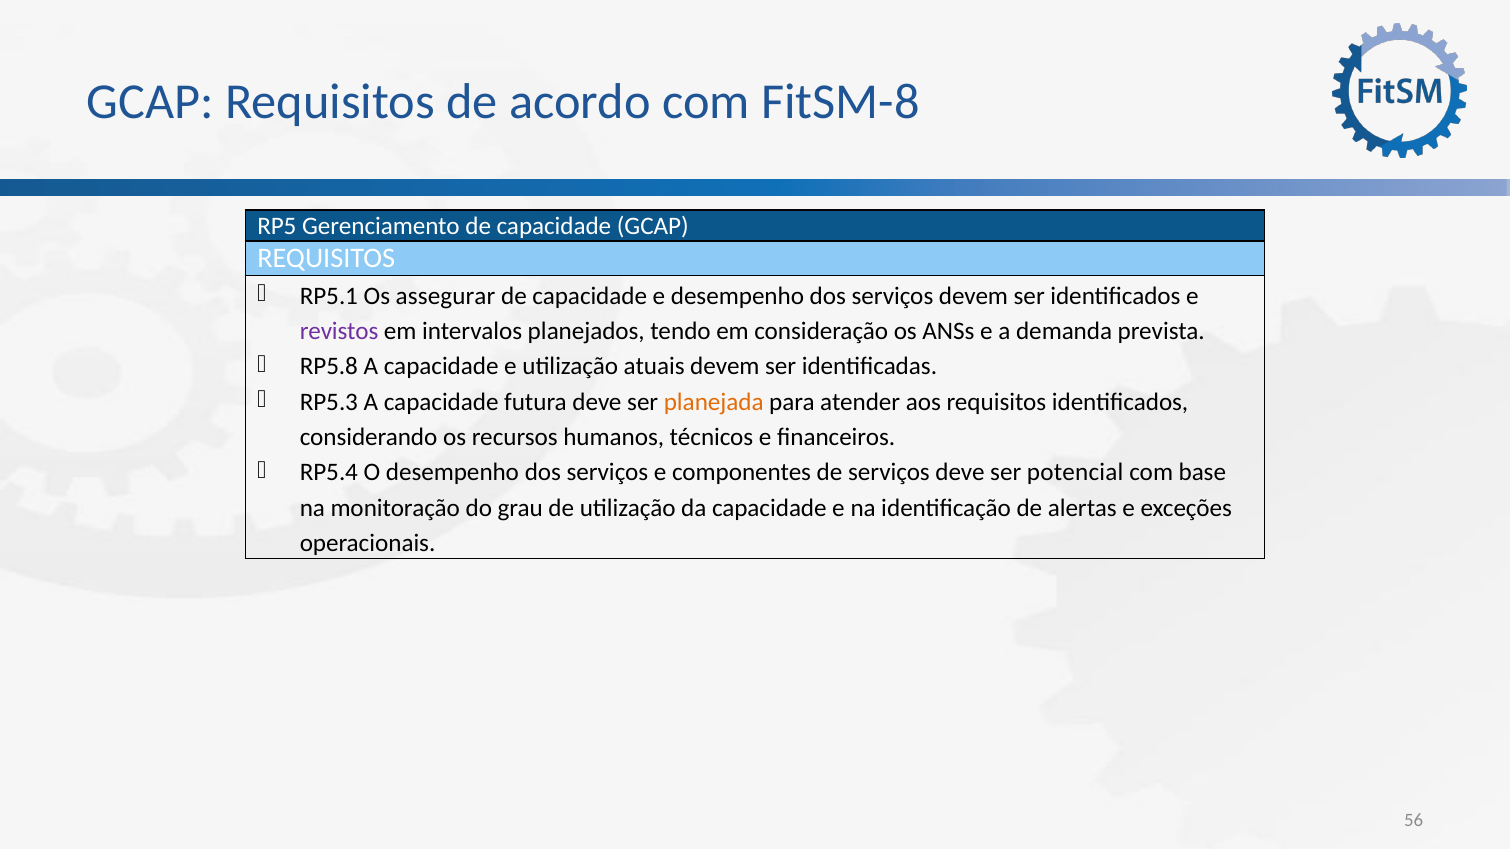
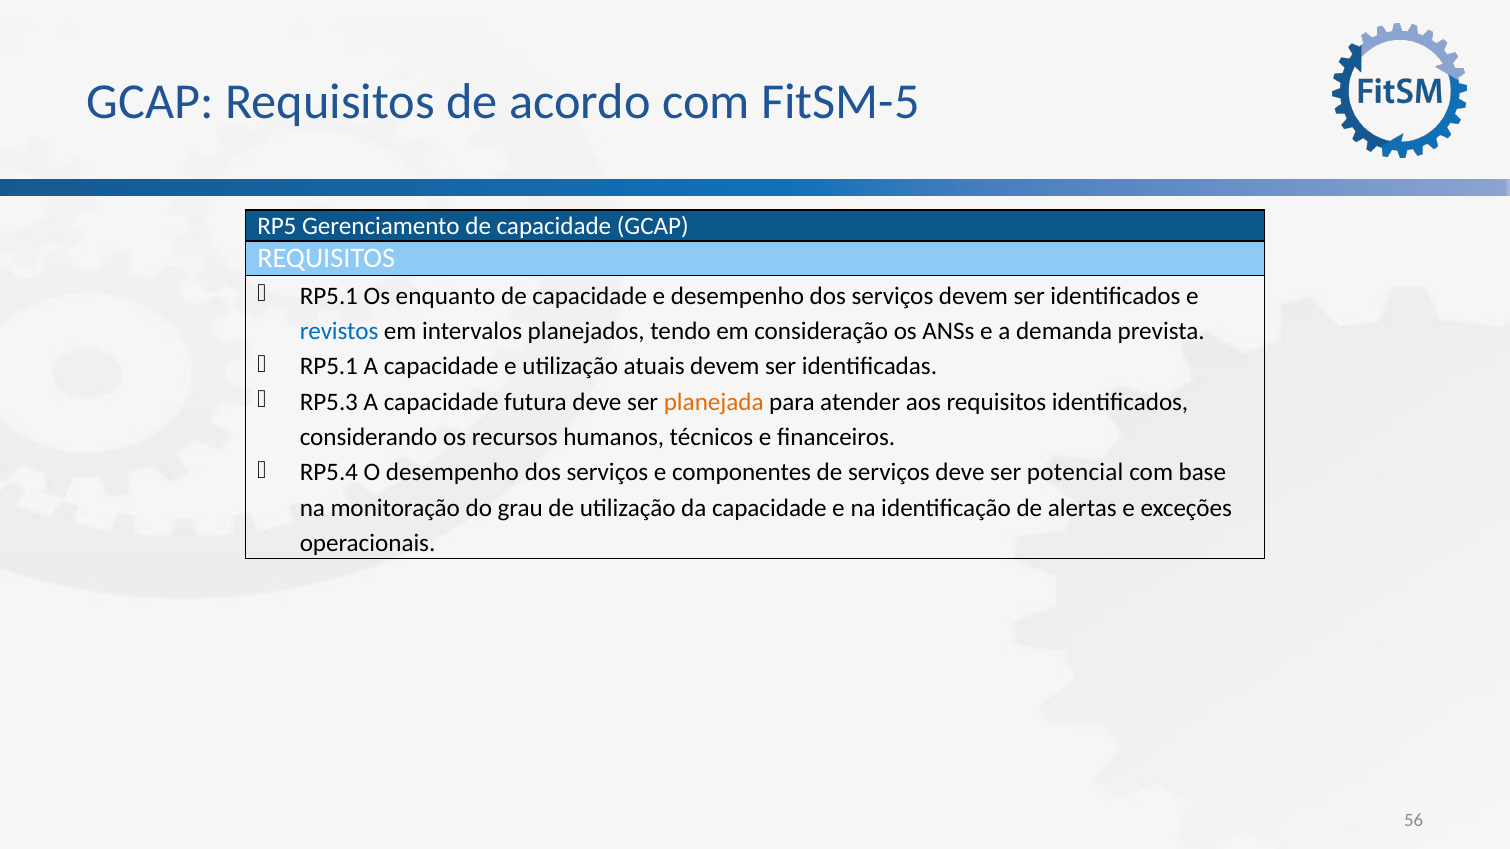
FitSM-8: FitSM-8 -> FitSM-5 (840, 102)
assegurar: assegurar -> enquanto (446, 296)
revistos colour: purple -> blue (339, 331)
RP5.8: RP5.8 -> RP5.1 (329, 367)
